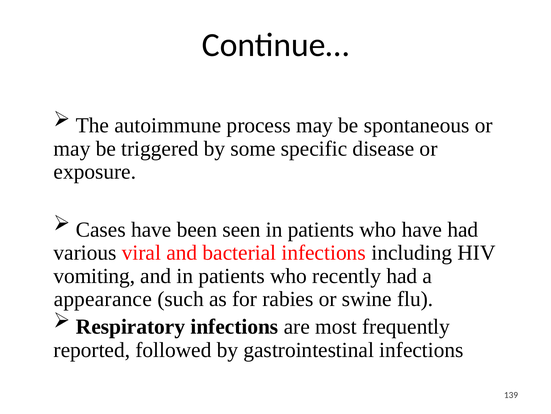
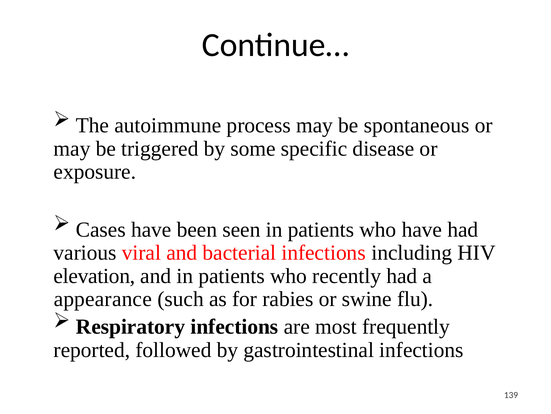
vomiting: vomiting -> elevation (94, 276)
